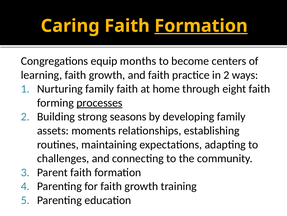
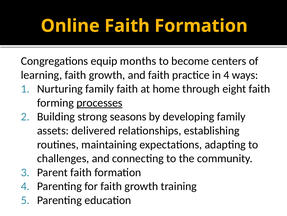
Caring: Caring -> Online (70, 26)
Formation underline: present -> none (201, 26)
in 2: 2 -> 4 (226, 75)
moments: moments -> delivered (94, 130)
